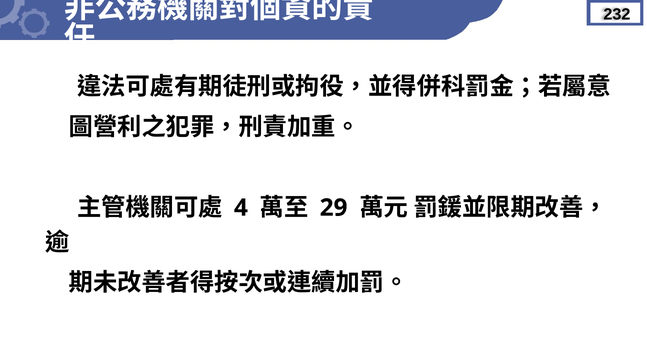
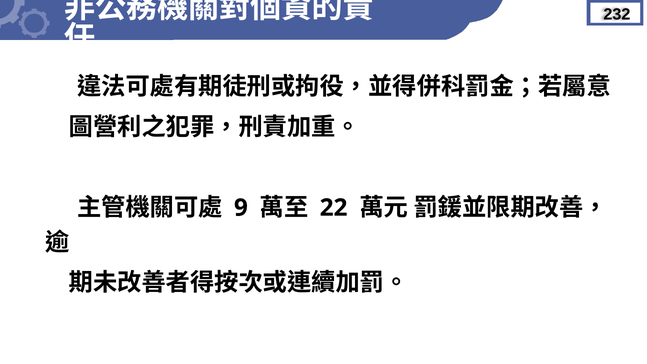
4: 4 -> 9 (241, 208)
29: 29 -> 22 (334, 208)
